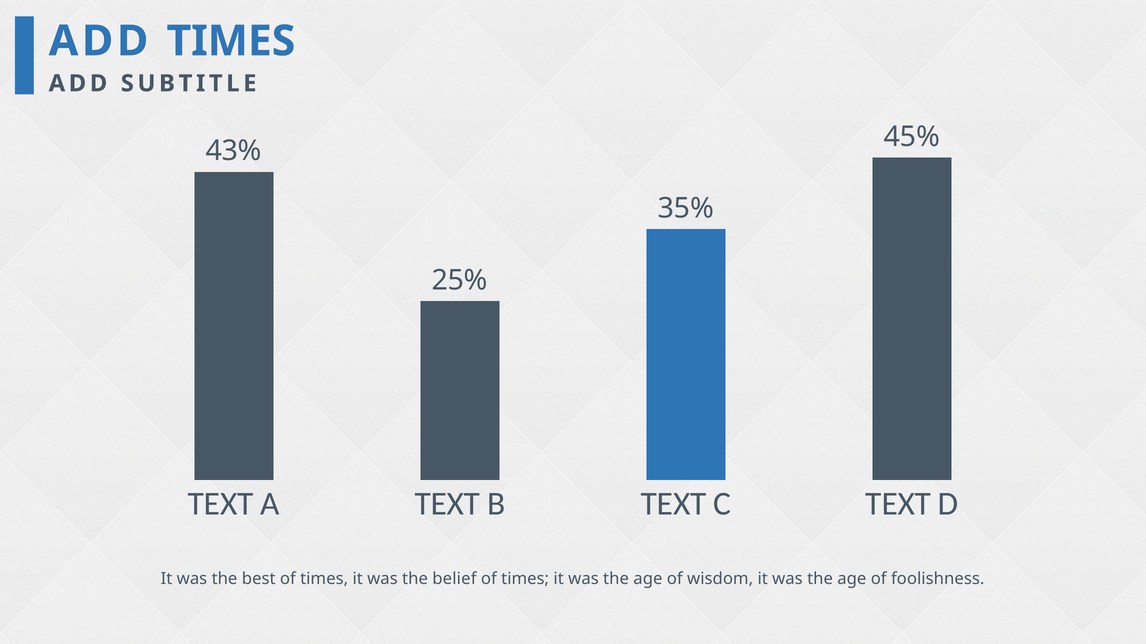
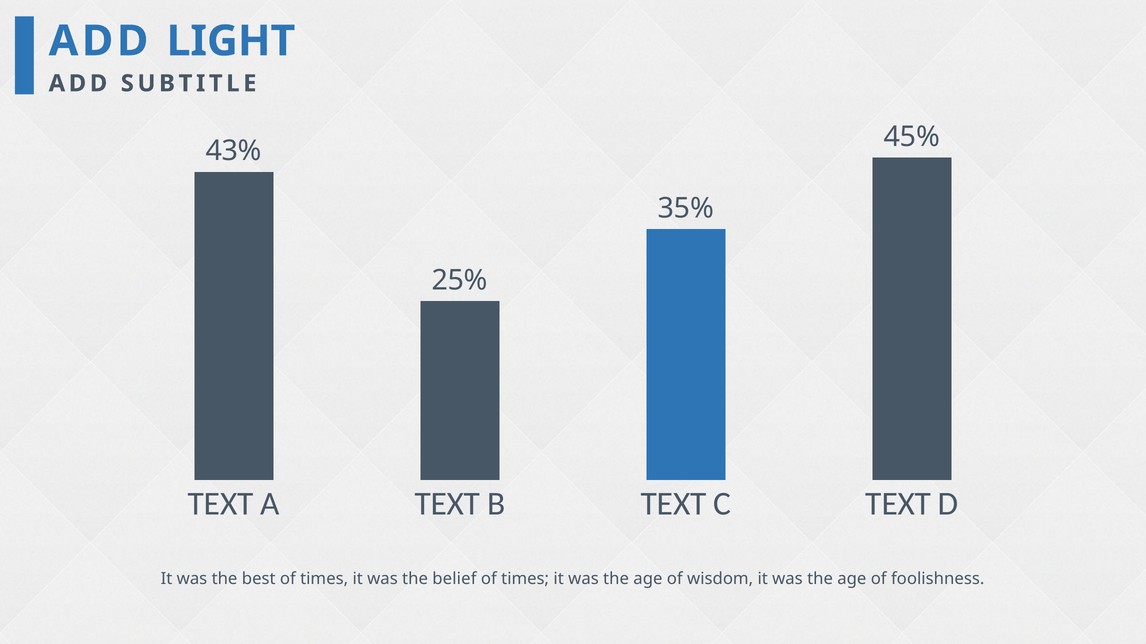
ADD TIMES: TIMES -> LIGHT (231, 41)
